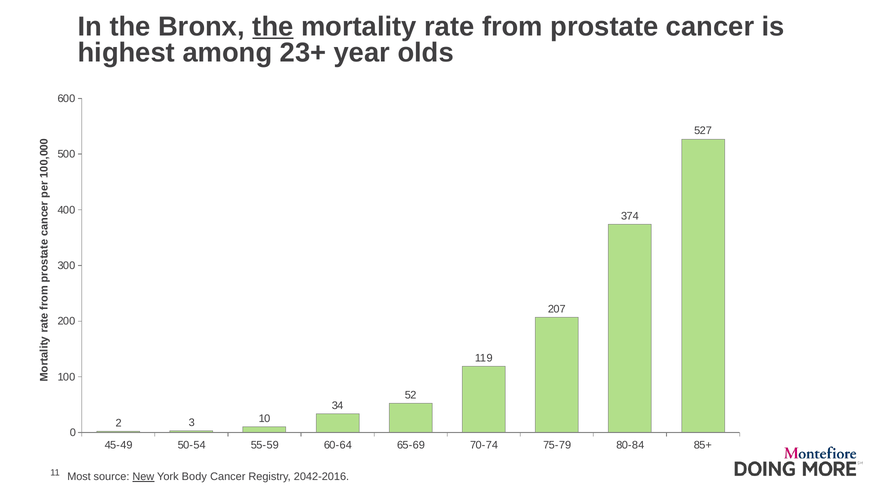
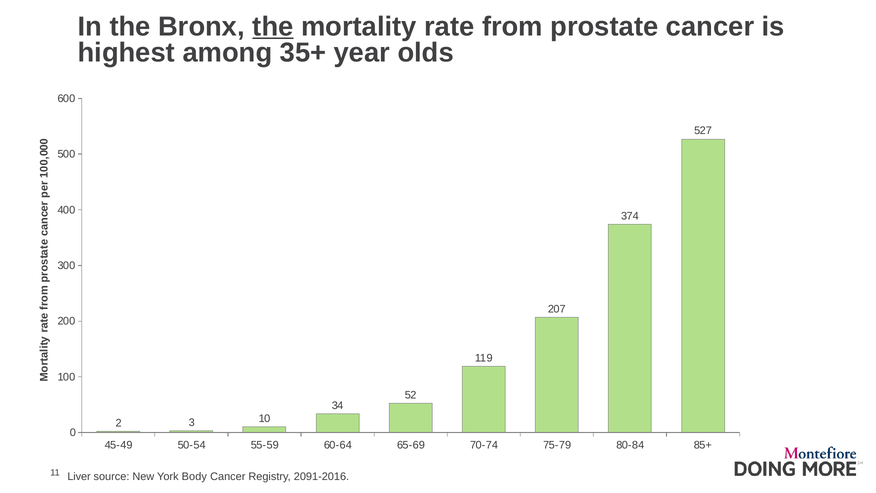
23+: 23+ -> 35+ (303, 53)
Most: Most -> Liver (79, 477)
New underline: present -> none (143, 477)
2042-2016: 2042-2016 -> 2091-2016 (321, 477)
